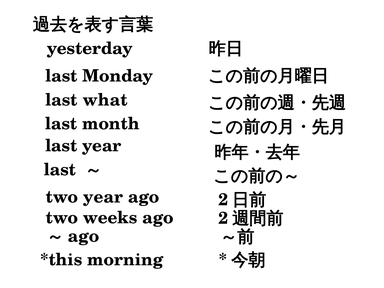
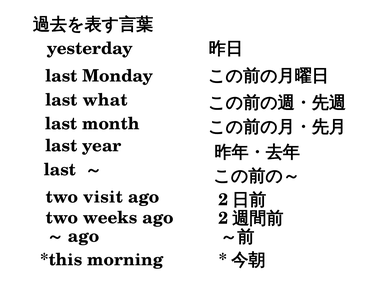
two year: year -> visit (103, 197)
